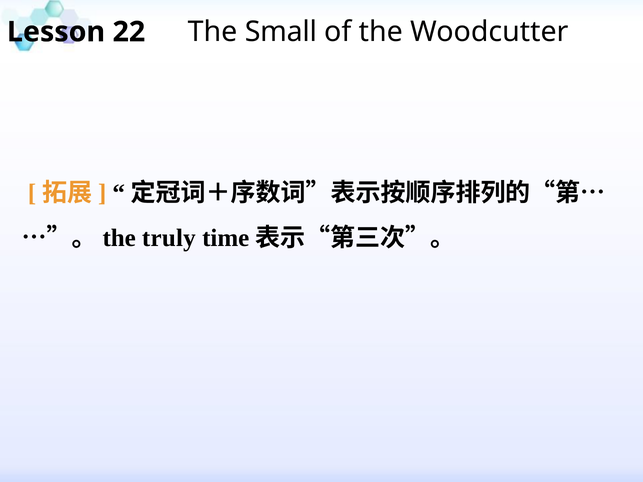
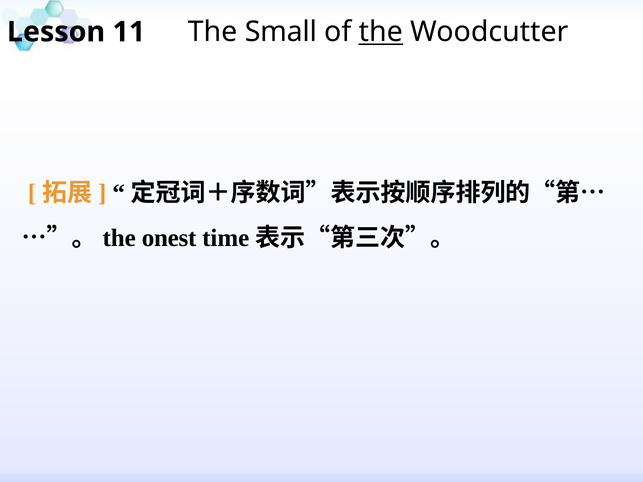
22: 22 -> 11 (129, 32)
the underline: none -> present (381, 32)
truly: truly -> onest (169, 238)
